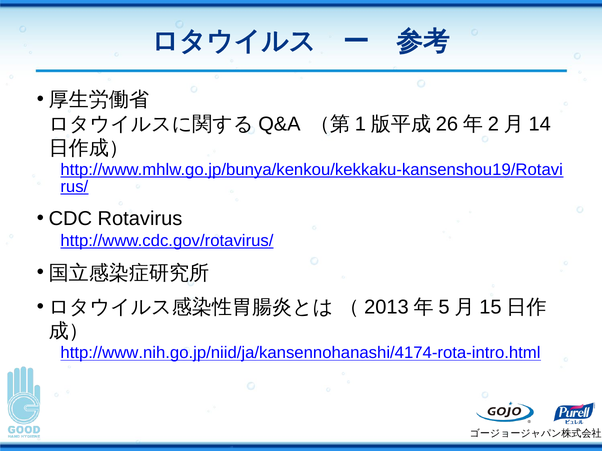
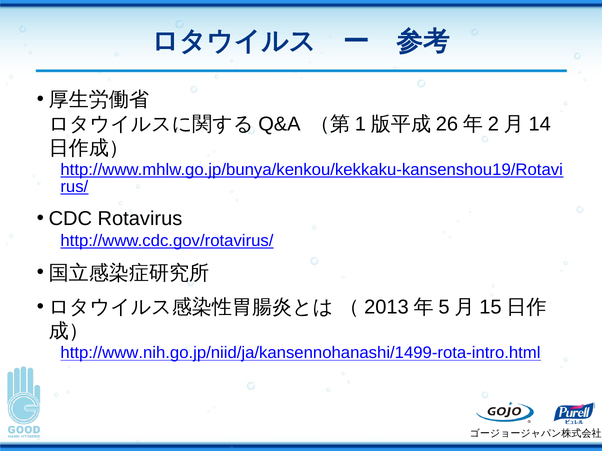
http://www.nih.go.jp/niid/ja/kansennohanashi/4174-rota-intro.html: http://www.nih.go.jp/niid/ja/kansennohanashi/4174-rota-intro.html -> http://www.nih.go.jp/niid/ja/kansennohanashi/1499-rota-intro.html (300, 353)
